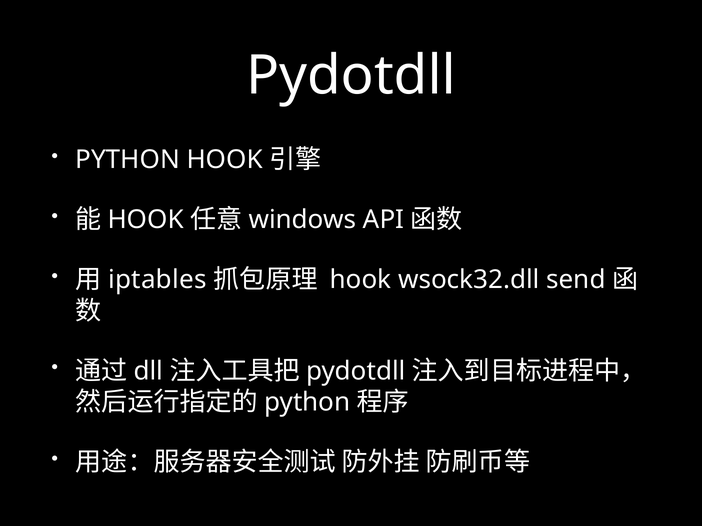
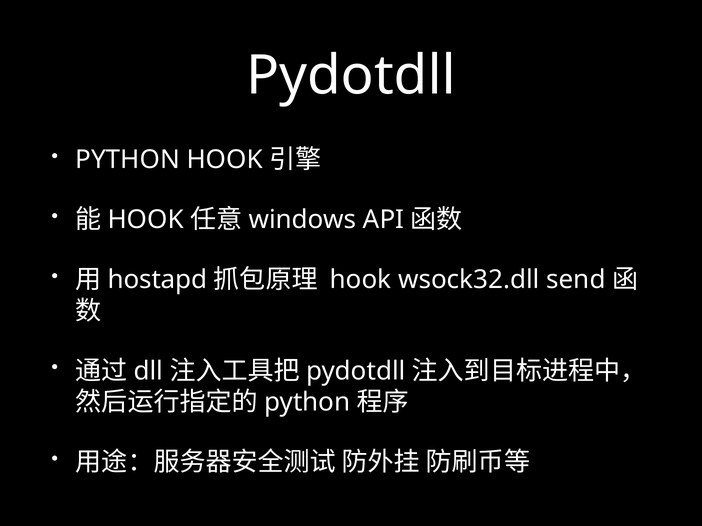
iptables: iptables -> hostapd (158, 280)
